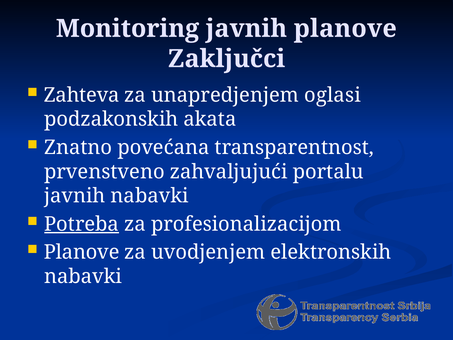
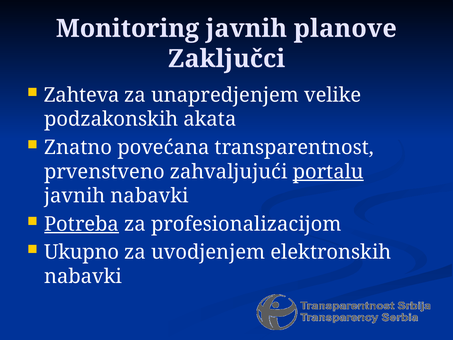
oglasi: oglasi -> velike (333, 95)
portalu underline: none -> present (328, 172)
Planove: Planove -> Ukupno (82, 252)
